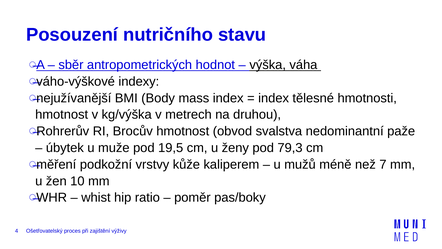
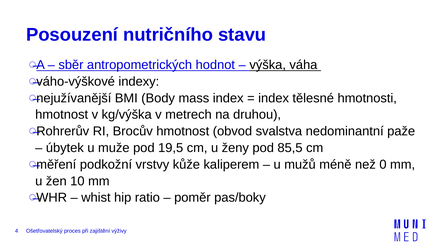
79,3: 79,3 -> 85,5 (290, 148)
7: 7 -> 0 (383, 164)
